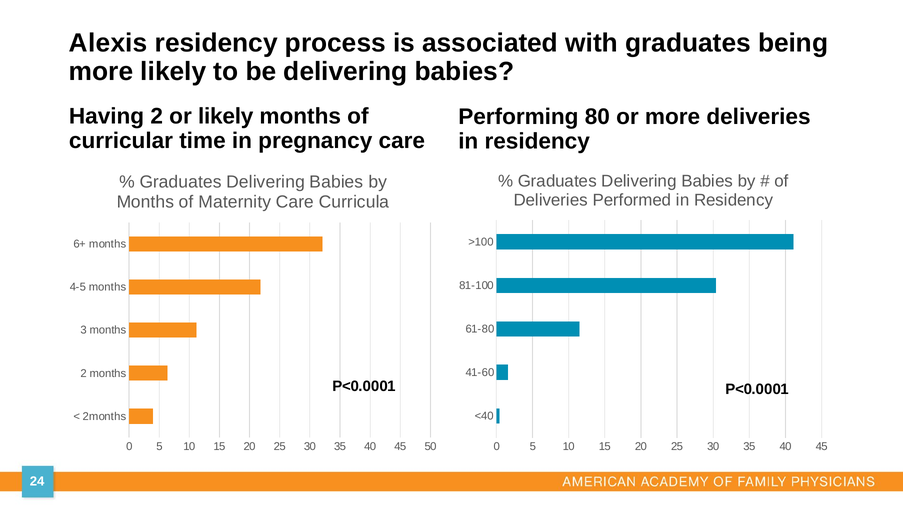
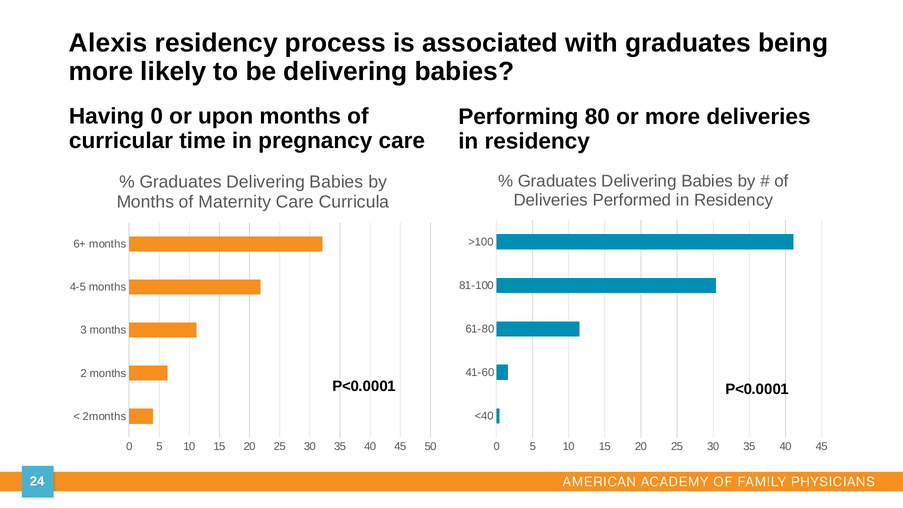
Having 2: 2 -> 0 (157, 116)
or likely: likely -> upon (226, 116)
